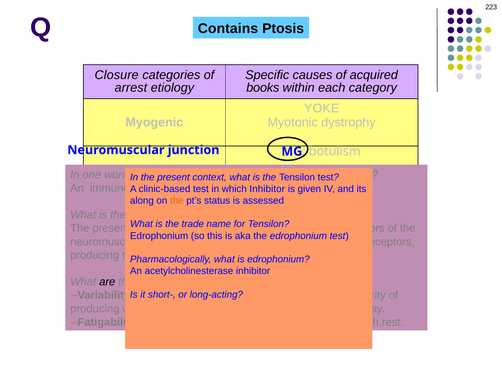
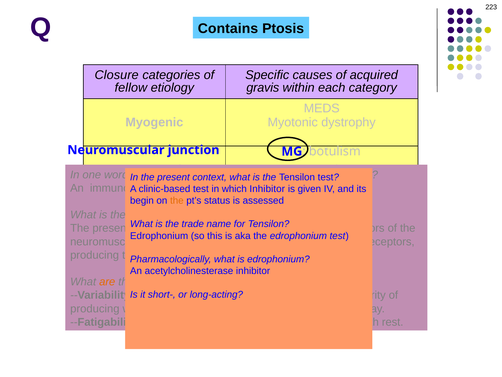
arrest: arrest -> fellow (131, 88)
books: books -> gravis (263, 88)
YOKE: YOKE -> MEDS (322, 108)
along: along -> begin (142, 200)
are colour: black -> orange (107, 281)
